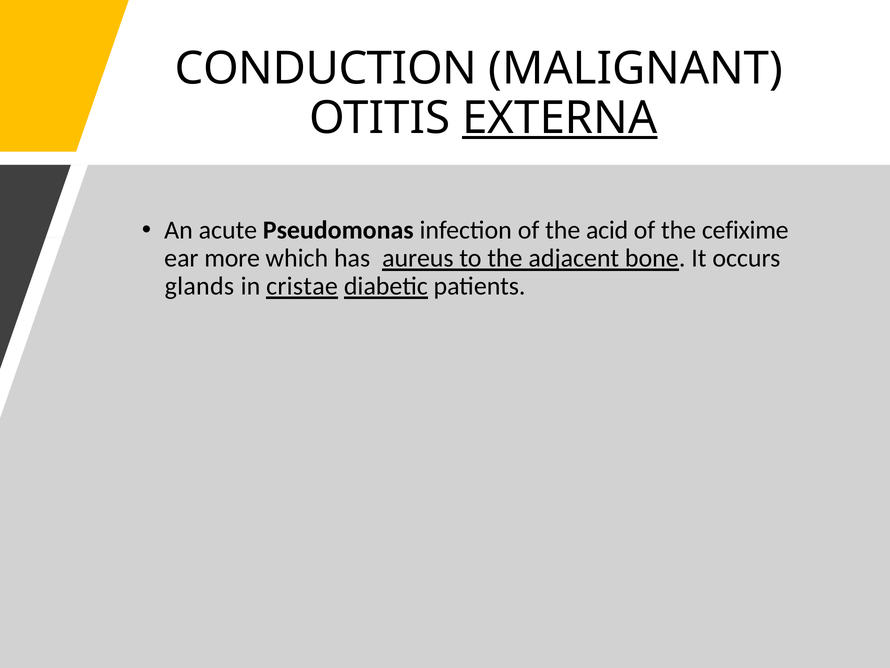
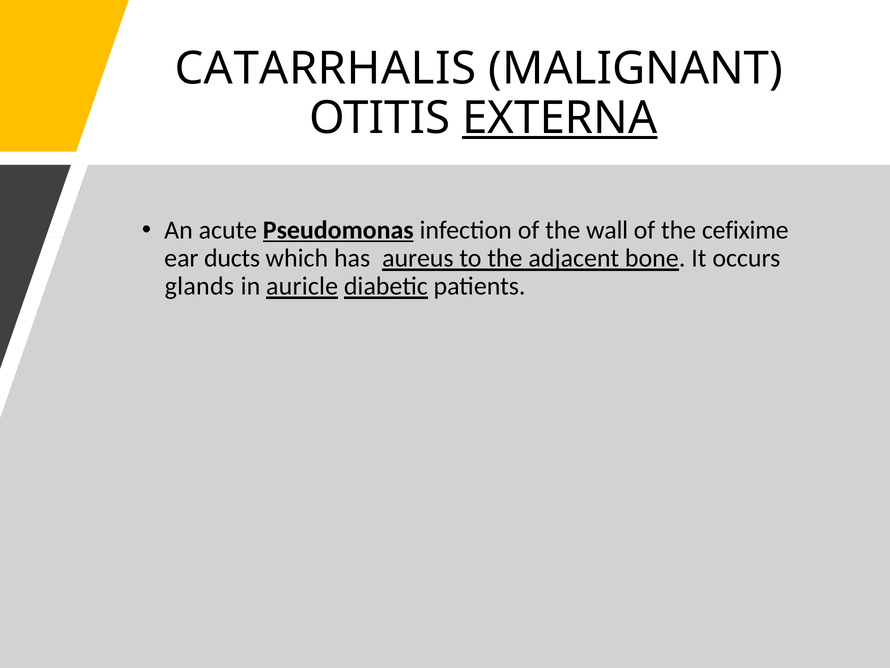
CONDUCTION: CONDUCTION -> CATARRHALIS (325, 68)
Pseudomonas underline: none -> present (338, 230)
acid: acid -> wall (607, 230)
more: more -> ducts (232, 258)
cristae: cristae -> auricle (302, 286)
